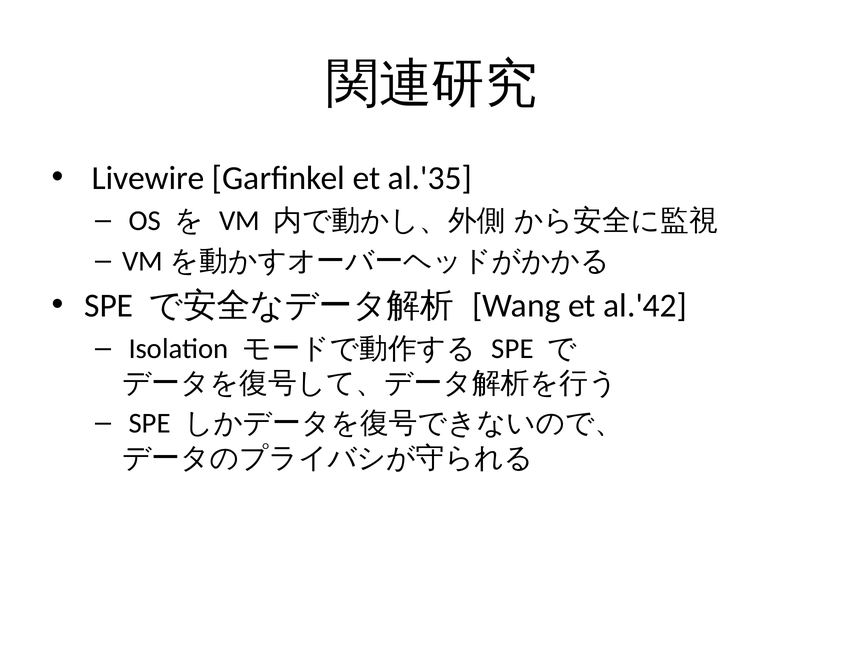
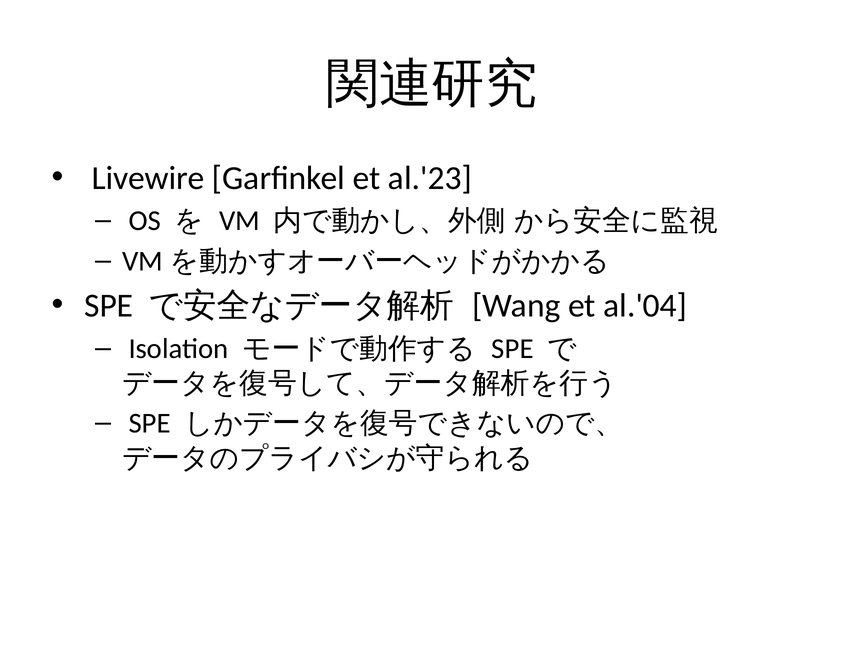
al.'35: al.'35 -> al.'23 (430, 178)
al.'42: al.'42 -> al.'04 (645, 306)
